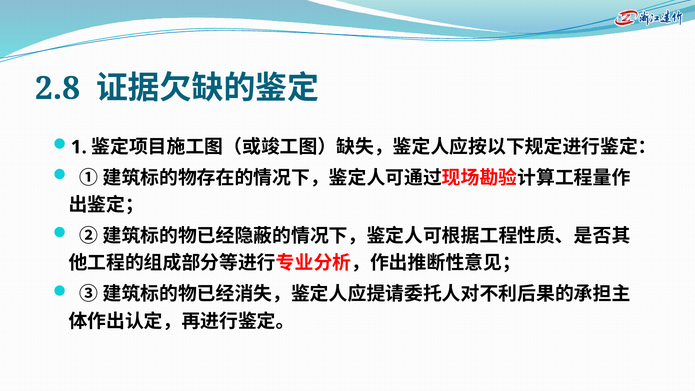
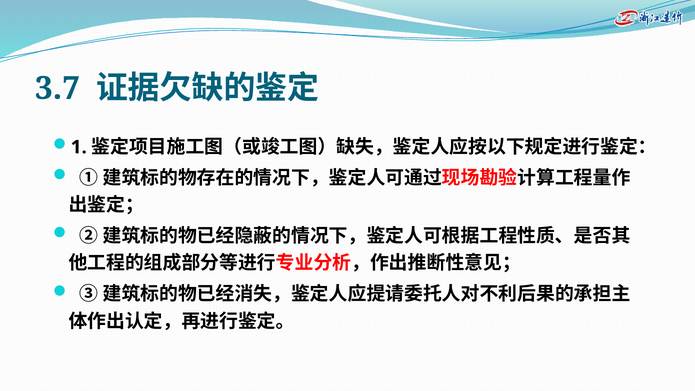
2.8: 2.8 -> 3.7 (57, 88)
